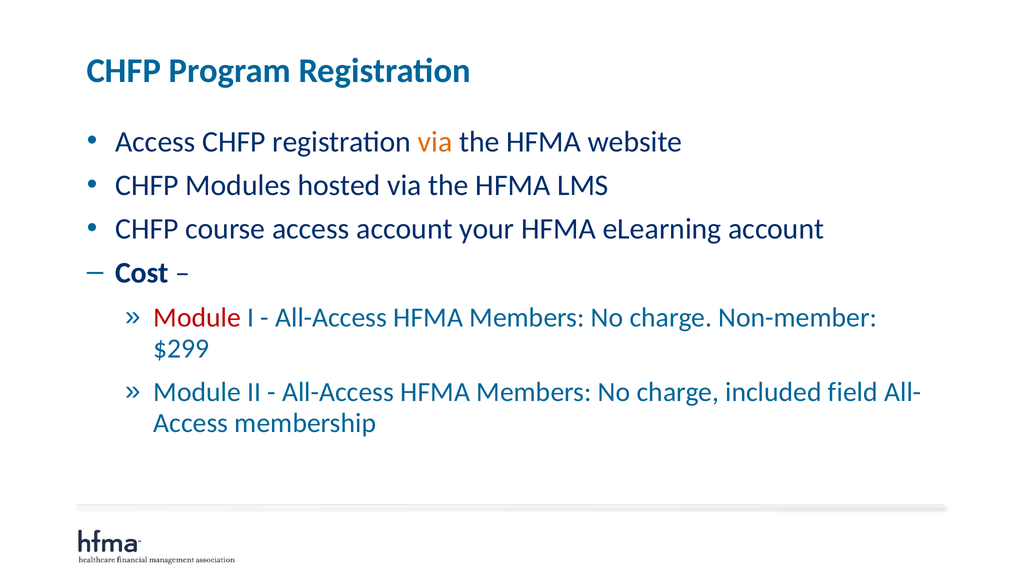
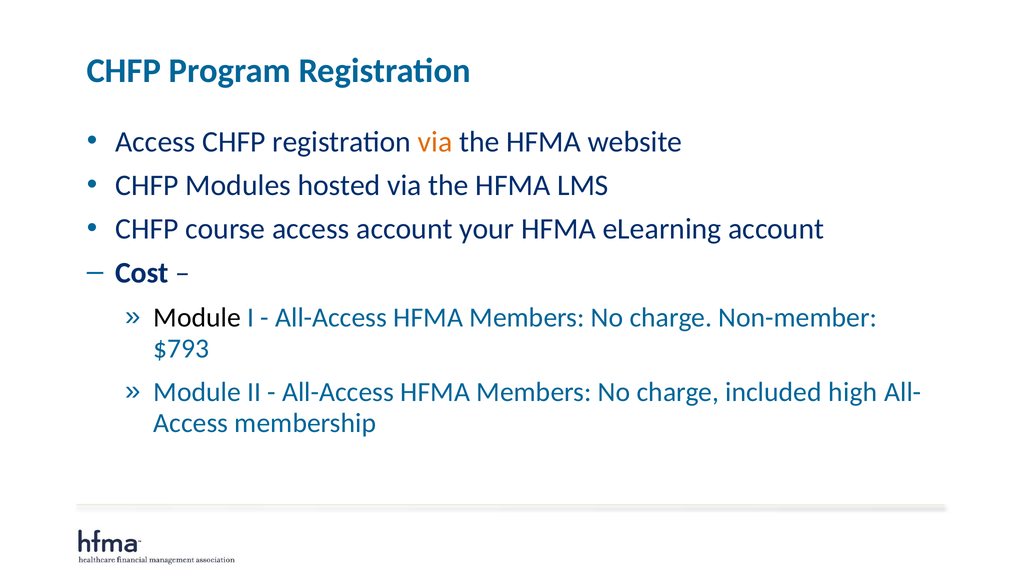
Module colour: red -> black (197, 317)
$299: $299 -> $793 (181, 348)
field: field -> high (853, 392)
